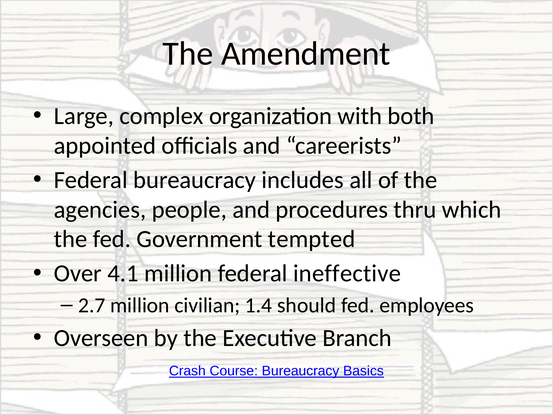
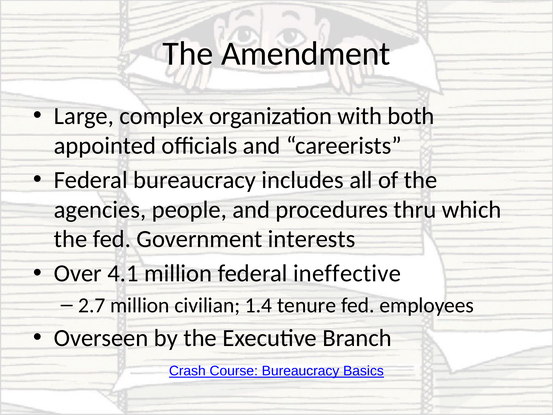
tempted: tempted -> interests (312, 239)
should: should -> tenure (307, 305)
